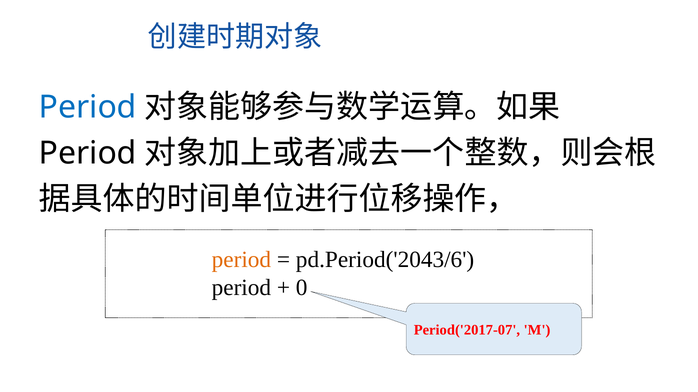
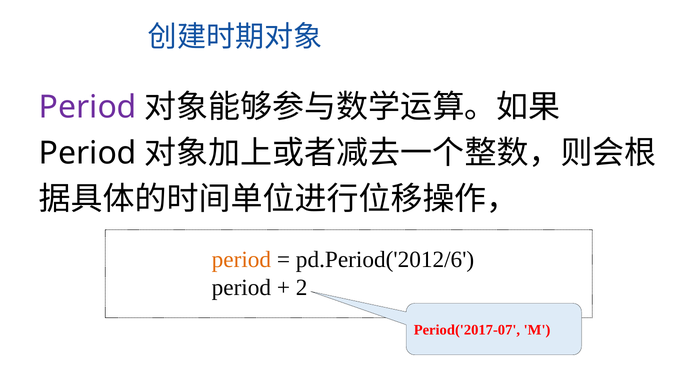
Period colour: blue -> purple (88, 107)
pd.Period('2043/6: pd.Period('2043/6 -> pd.Period('2012/6 (385, 260)
0: 0 -> 2 (302, 288)
